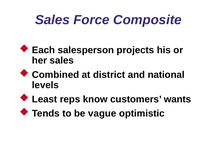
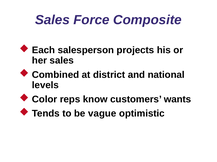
Least: Least -> Color (45, 100)
